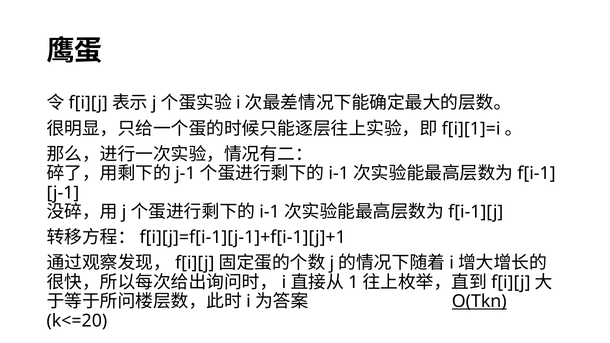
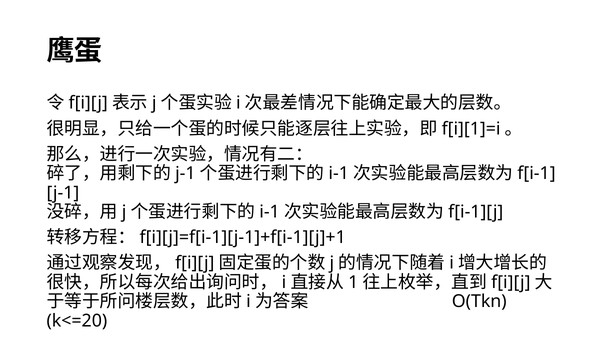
O(Tkn underline: present -> none (479, 302)
